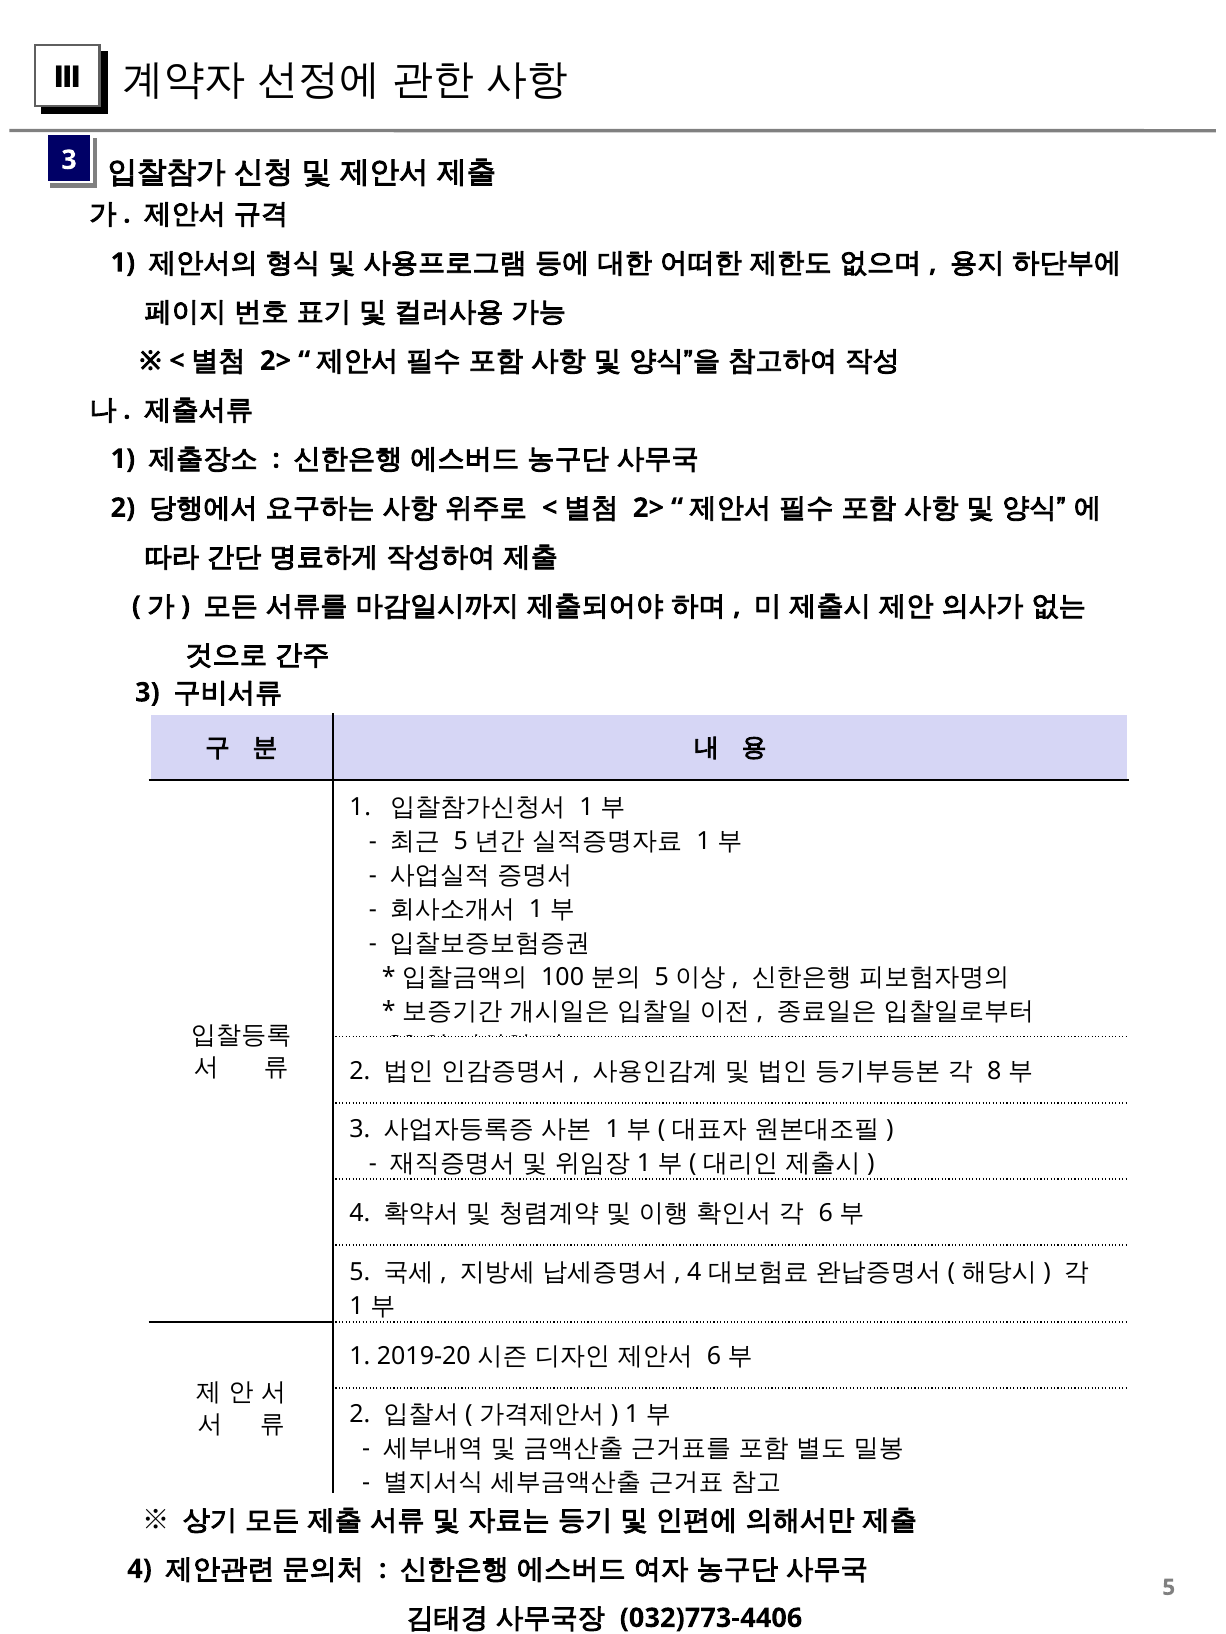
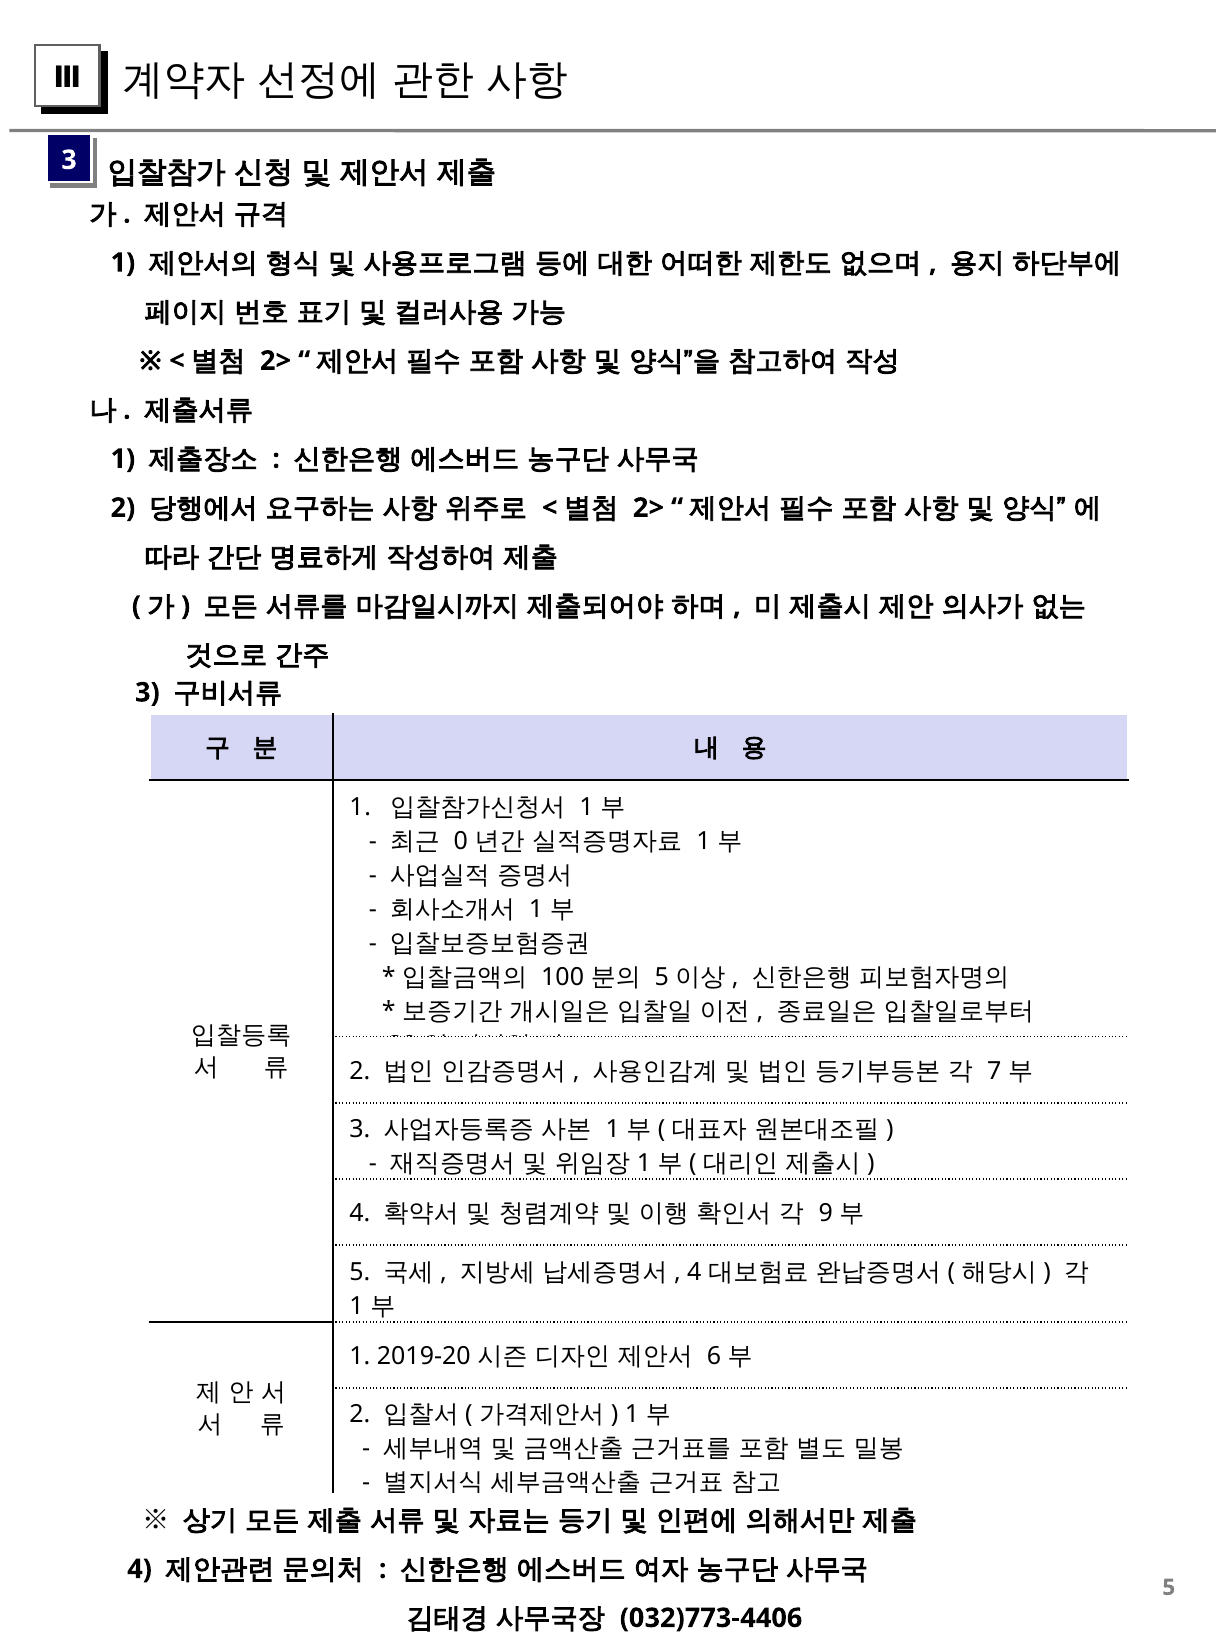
5: 5 -> 0 (461, 841)
8: 8 -> 7 (994, 1071)
6: 6 -> 9 (826, 1214)
